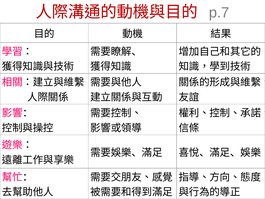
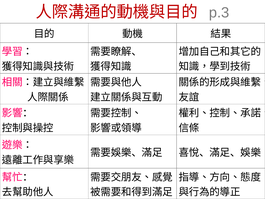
p.7: p.7 -> p.3 (219, 13)
